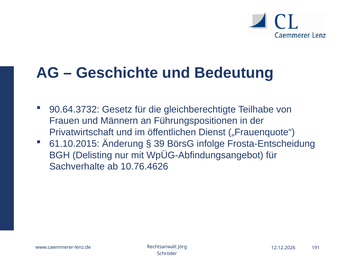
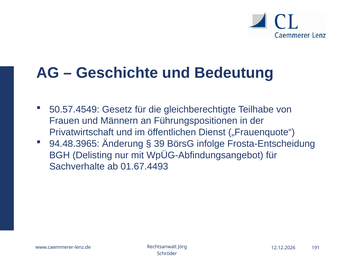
90.64.3732: 90.64.3732 -> 50.57.4549 (74, 109)
61.10.2015: 61.10.2015 -> 94.48.3965 (74, 143)
10.76.4626: 10.76.4626 -> 01.67.4493 (144, 166)
